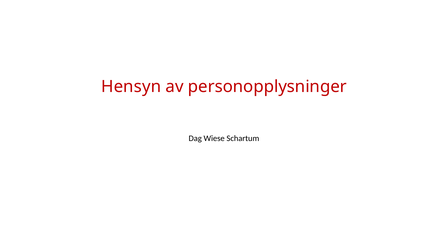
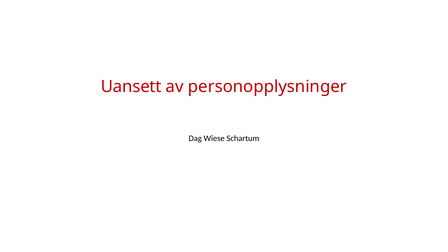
Hensyn: Hensyn -> Uansett (131, 87)
